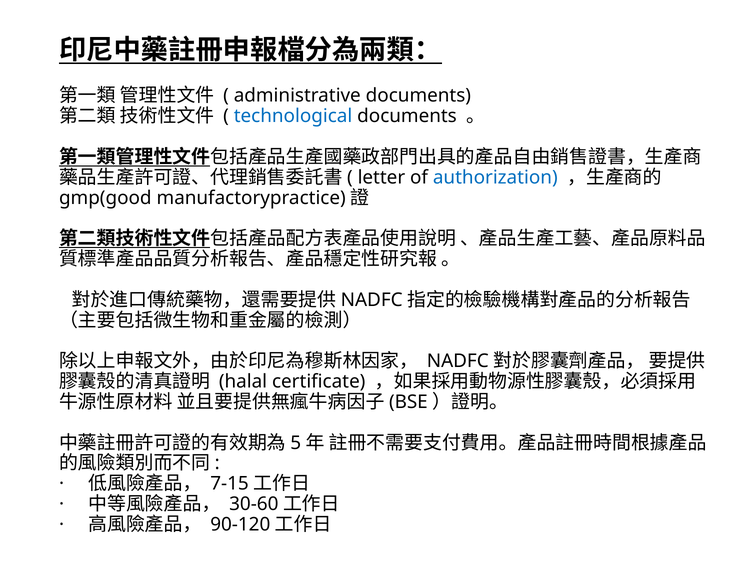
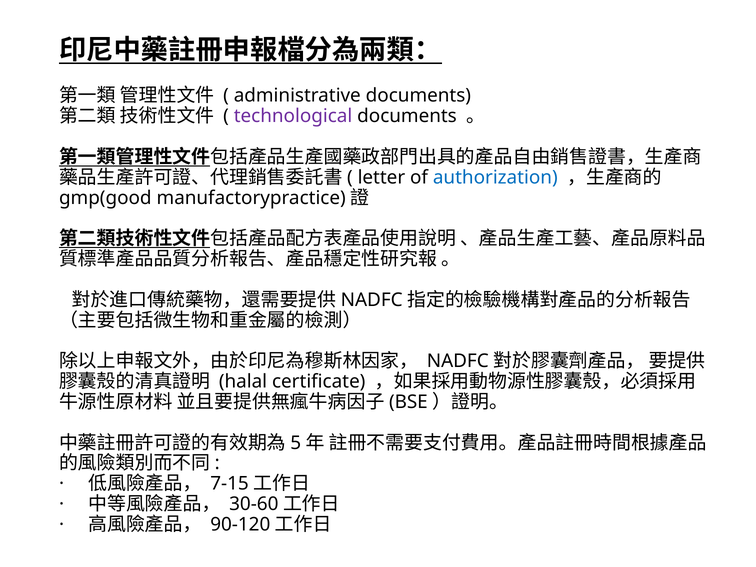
technological colour: blue -> purple (293, 116)
